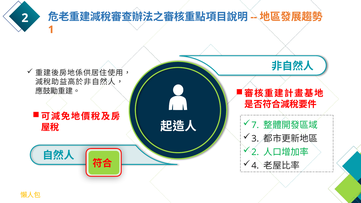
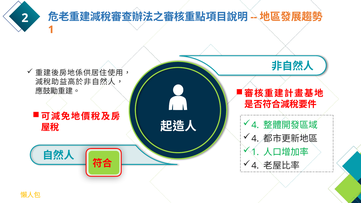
7: 7 -> 4 (255, 125)
3: 3 -> 4 (255, 139)
2: 2 -> 1 (255, 152)
